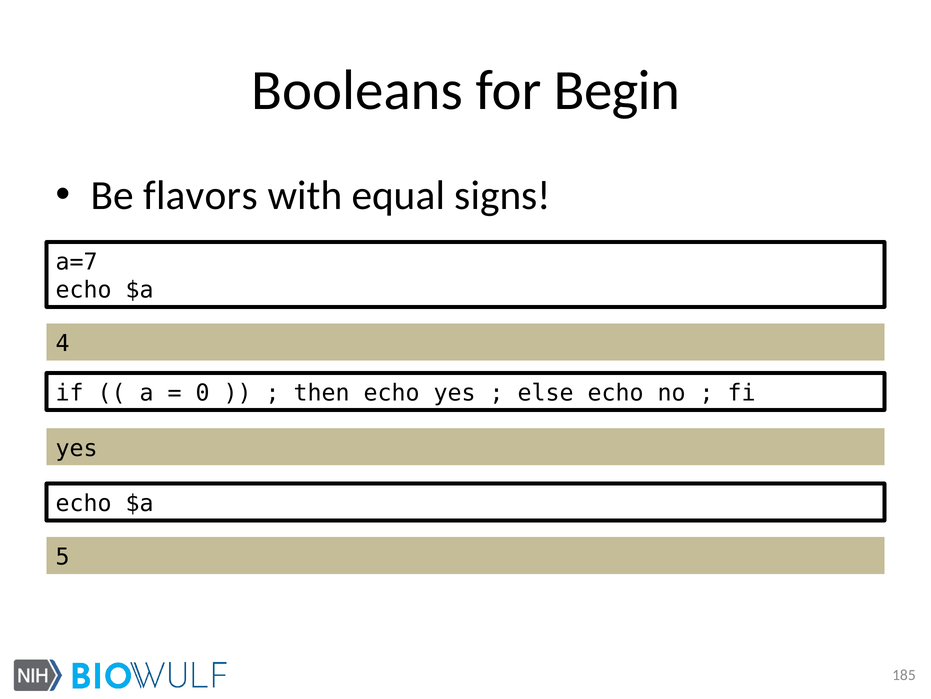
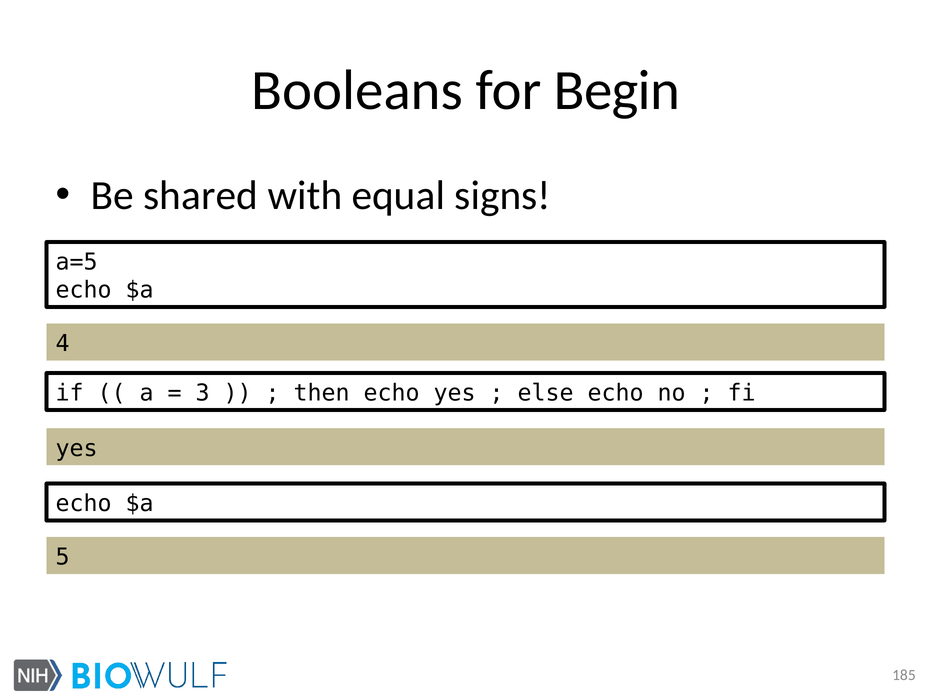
flavors: flavors -> shared (201, 195)
a=7: a=7 -> a=5 (77, 262)
0: 0 -> 3 (203, 393)
